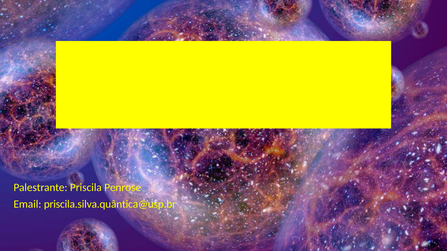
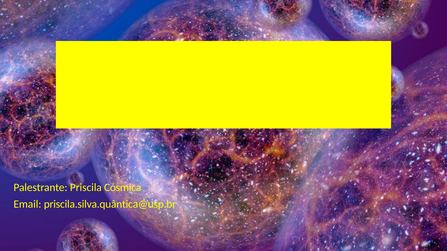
Penrose: Penrose -> Cósmica (123, 188)
